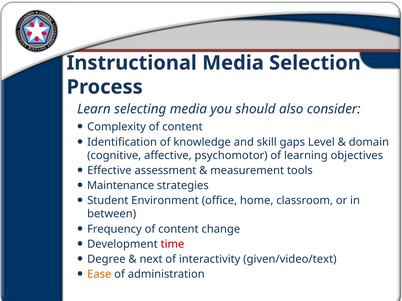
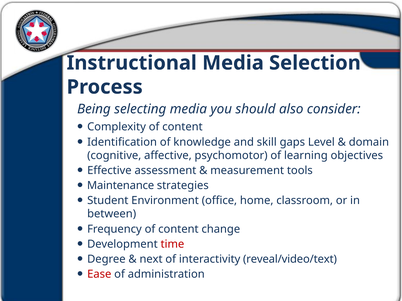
Learn: Learn -> Being (94, 109)
given/video/text: given/video/text -> reveal/video/text (290, 260)
Ease colour: orange -> red (99, 275)
